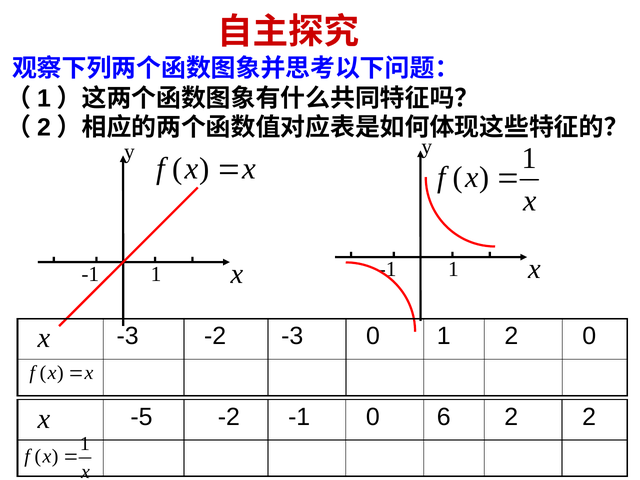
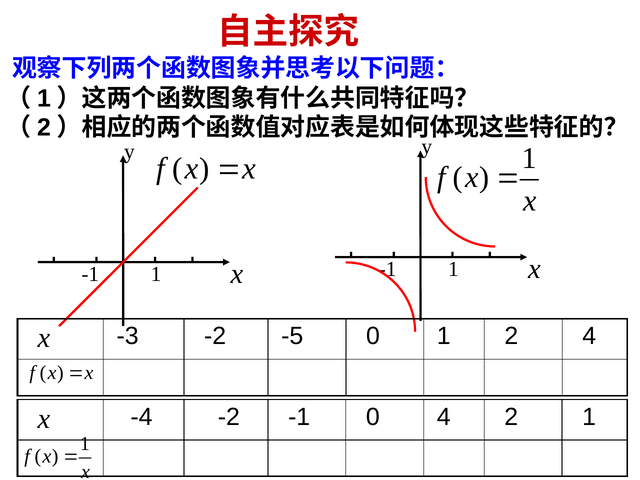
-2 -3: -3 -> -5 (292, 336)
2 0: 0 -> 4 (589, 336)
-5: -5 -> -4 (141, 417)
0 6: 6 -> 4 (444, 417)
2 2: 2 -> 1 (589, 417)
